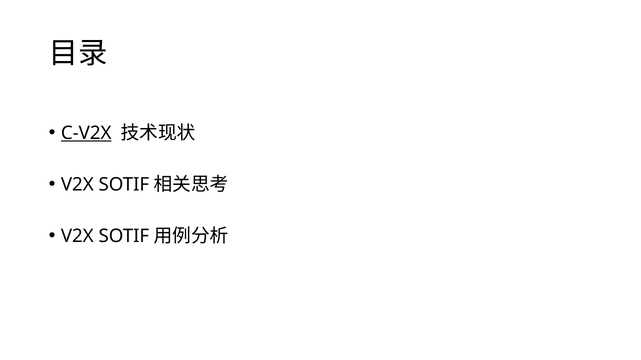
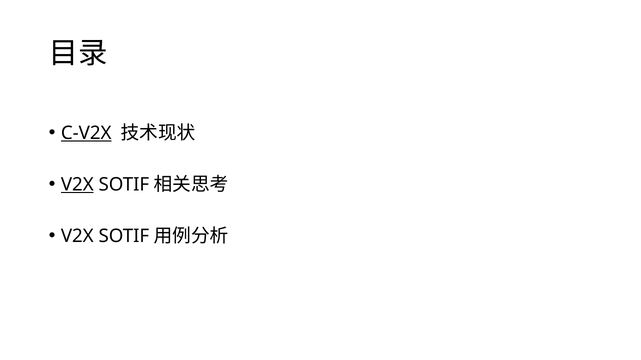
V2X underline: none -> present (77, 185)
